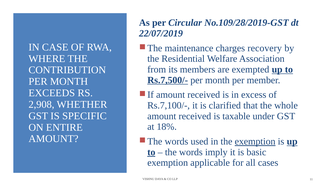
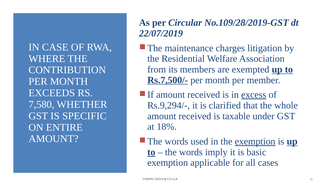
recovery: recovery -> litigation (265, 48)
excess underline: none -> present (254, 95)
2,908: 2,908 -> 7,580 (41, 105)
Rs.7,100/-: Rs.7,100/- -> Rs.9,294/- (169, 106)
